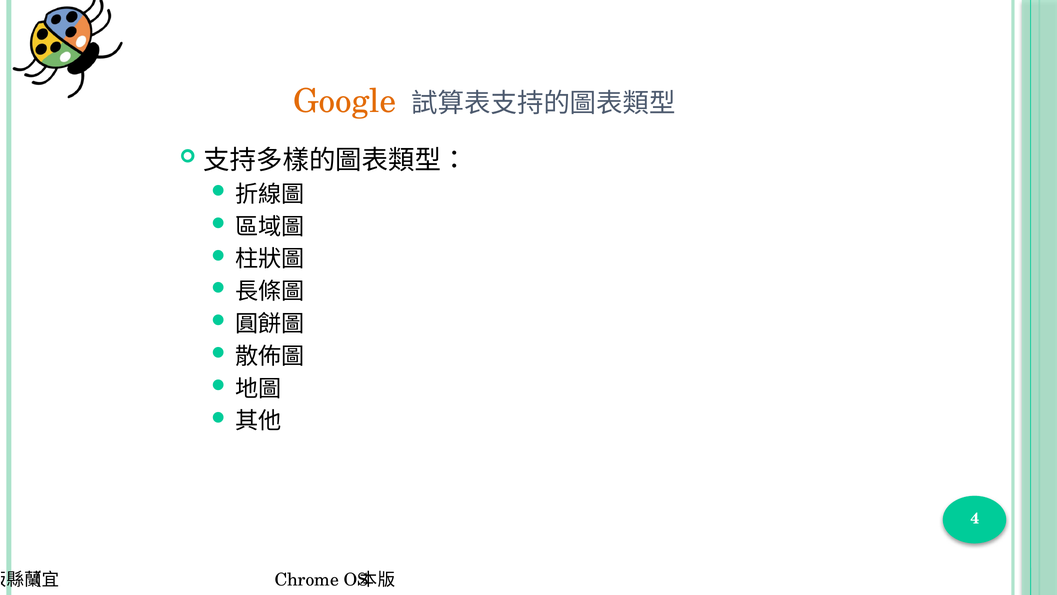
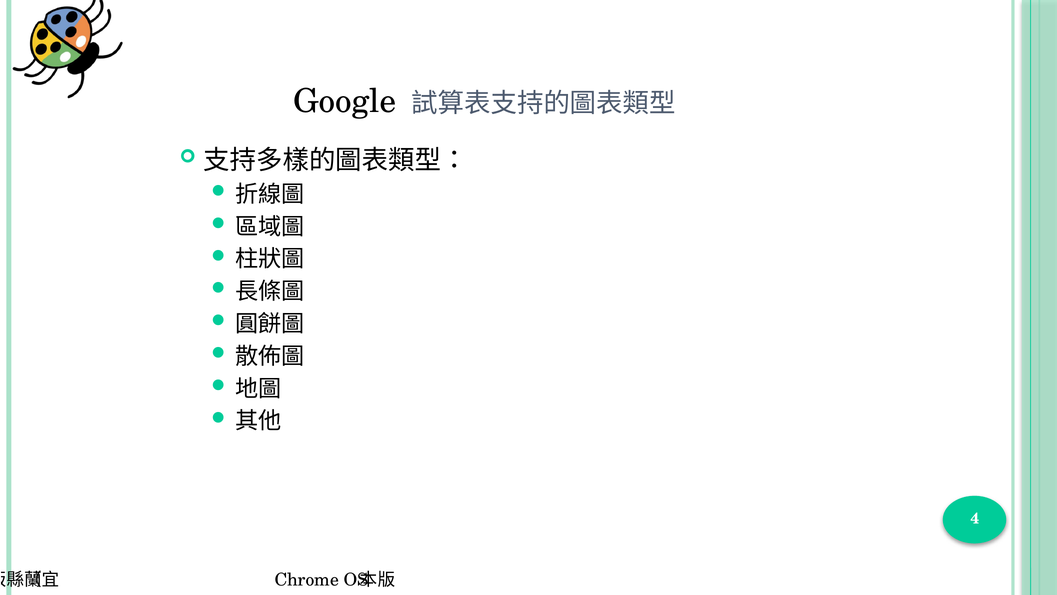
Google colour: orange -> black (345, 101)
